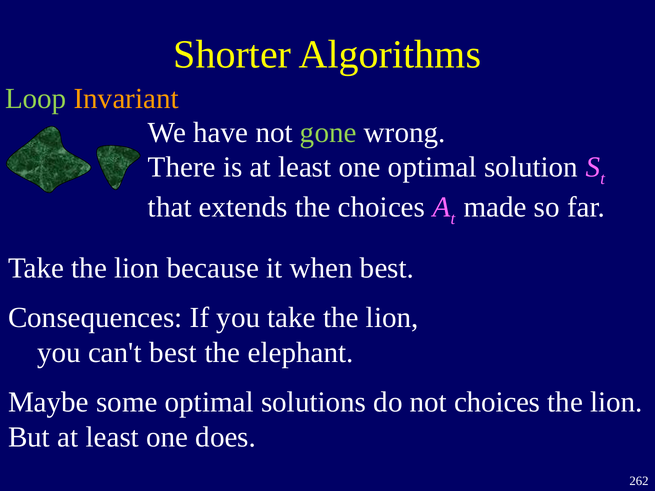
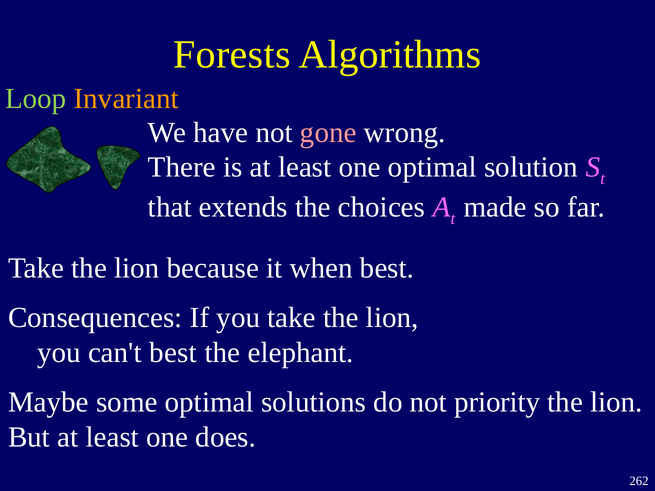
Shorter: Shorter -> Forests (232, 55)
gone colour: light green -> pink (328, 133)
not choices: choices -> priority (497, 402)
